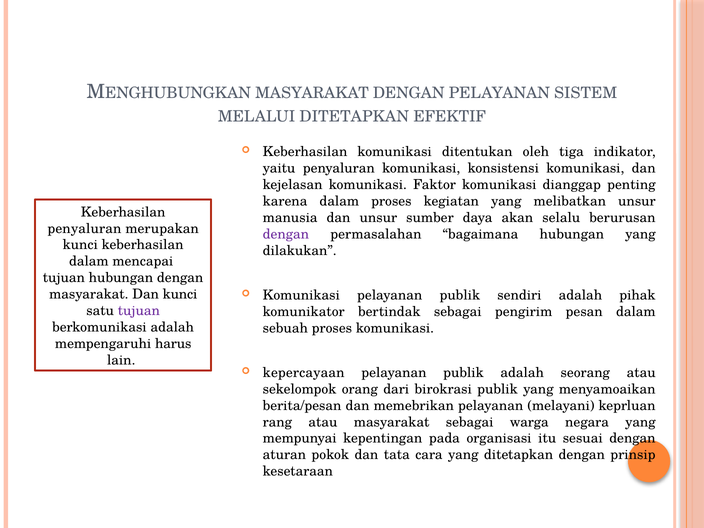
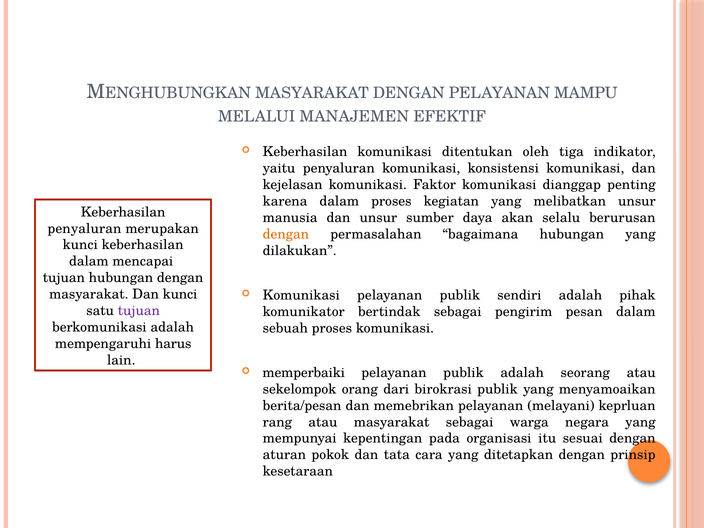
SISTEM: SISTEM -> MAMPU (586, 93)
MELALUI DITETAPKAN: DITETAPKAN -> MANAJEMEN (354, 117)
dengan colour: purple -> orange (286, 234)
kepercayaan: kepercayaan -> memperbaiki (304, 373)
